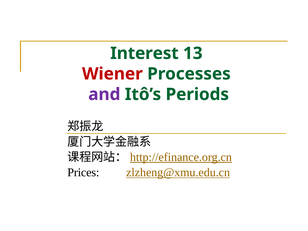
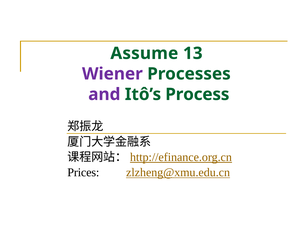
Interest: Interest -> Assume (144, 53)
Wiener colour: red -> purple (112, 74)
Periods: Periods -> Process (197, 94)
